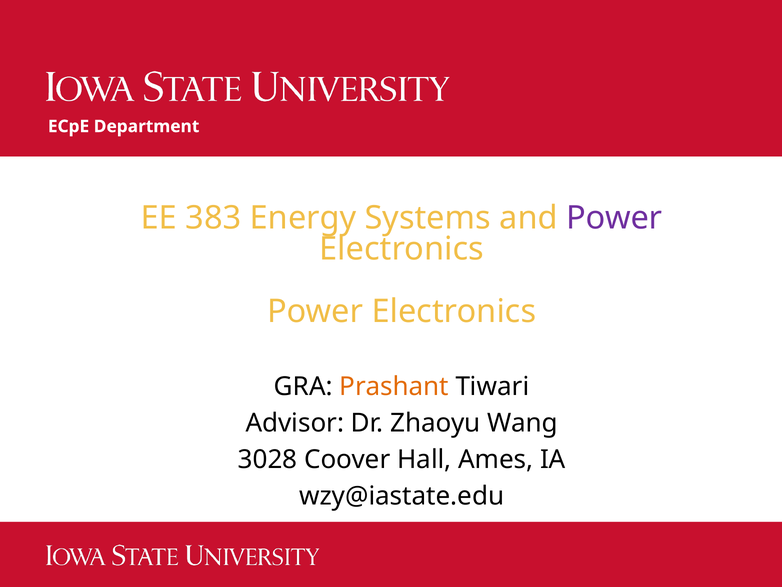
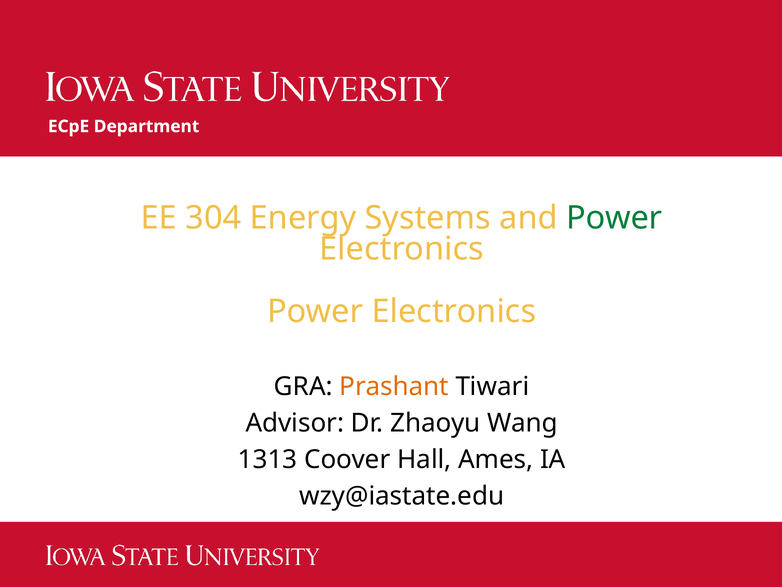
383: 383 -> 304 (213, 218)
Power colour: purple -> green (614, 218)
3028: 3028 -> 1313 (268, 459)
